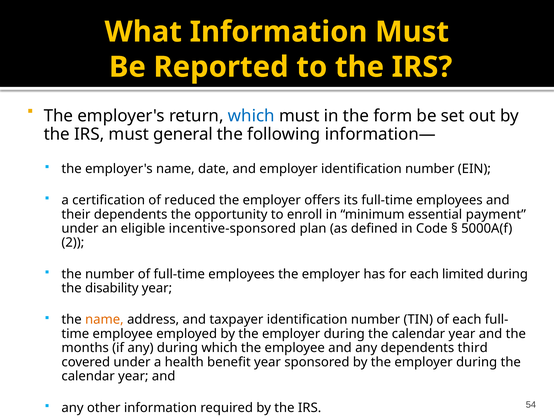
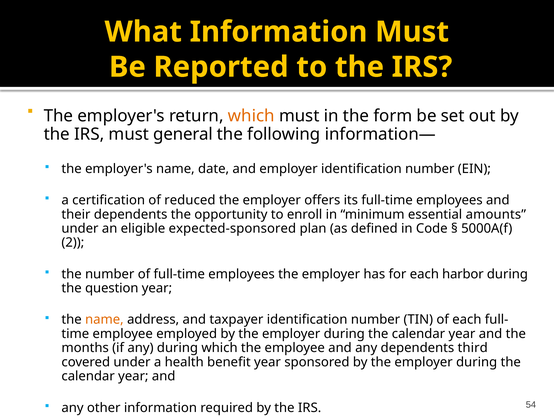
which colour: blue -> orange (251, 116)
payment: payment -> amounts (496, 214)
incentive-sponsored: incentive-sponsored -> expected-sponsored (232, 228)
limited: limited -> harbor (463, 274)
disability: disability -> question (112, 288)
